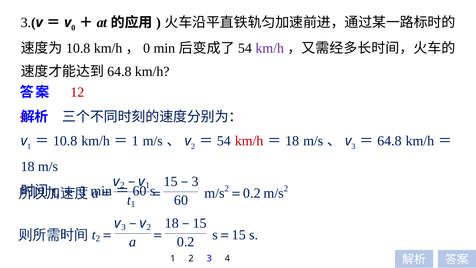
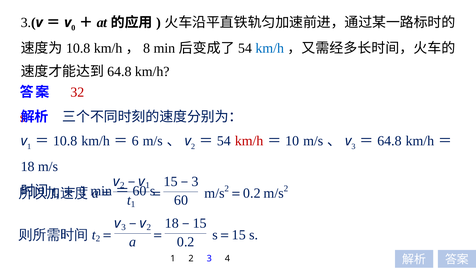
0: 0 -> 8 (147, 48)
km/h colour: purple -> blue (270, 48)
12: 12 -> 32 (77, 92)
1: 1 -> 6 (135, 141)
18: 18 -> 10 (292, 141)
